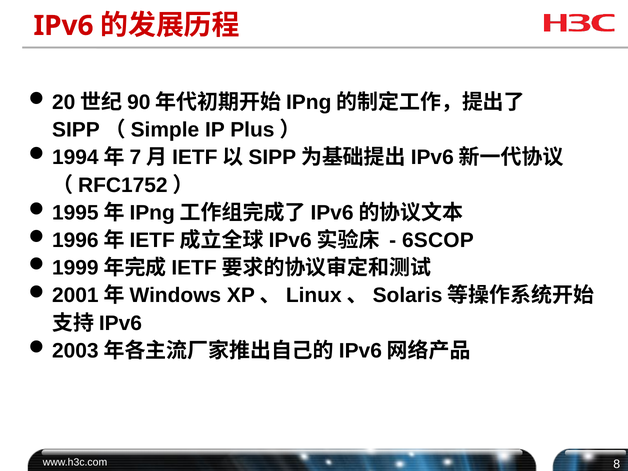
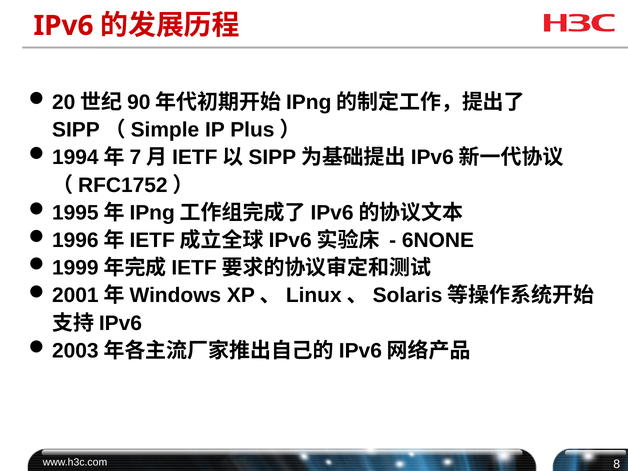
6SCOP: 6SCOP -> 6NONE (438, 240)
